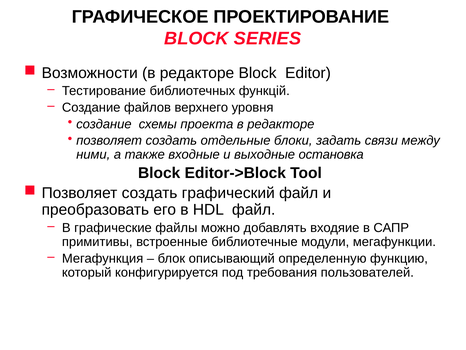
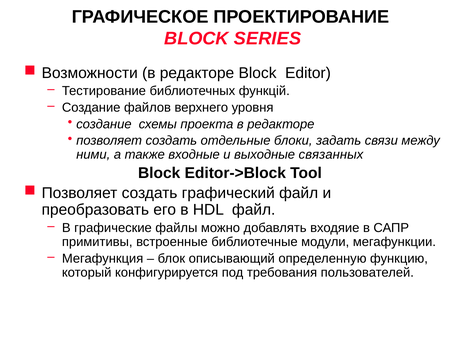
остановка: остановка -> связанных (331, 154)
